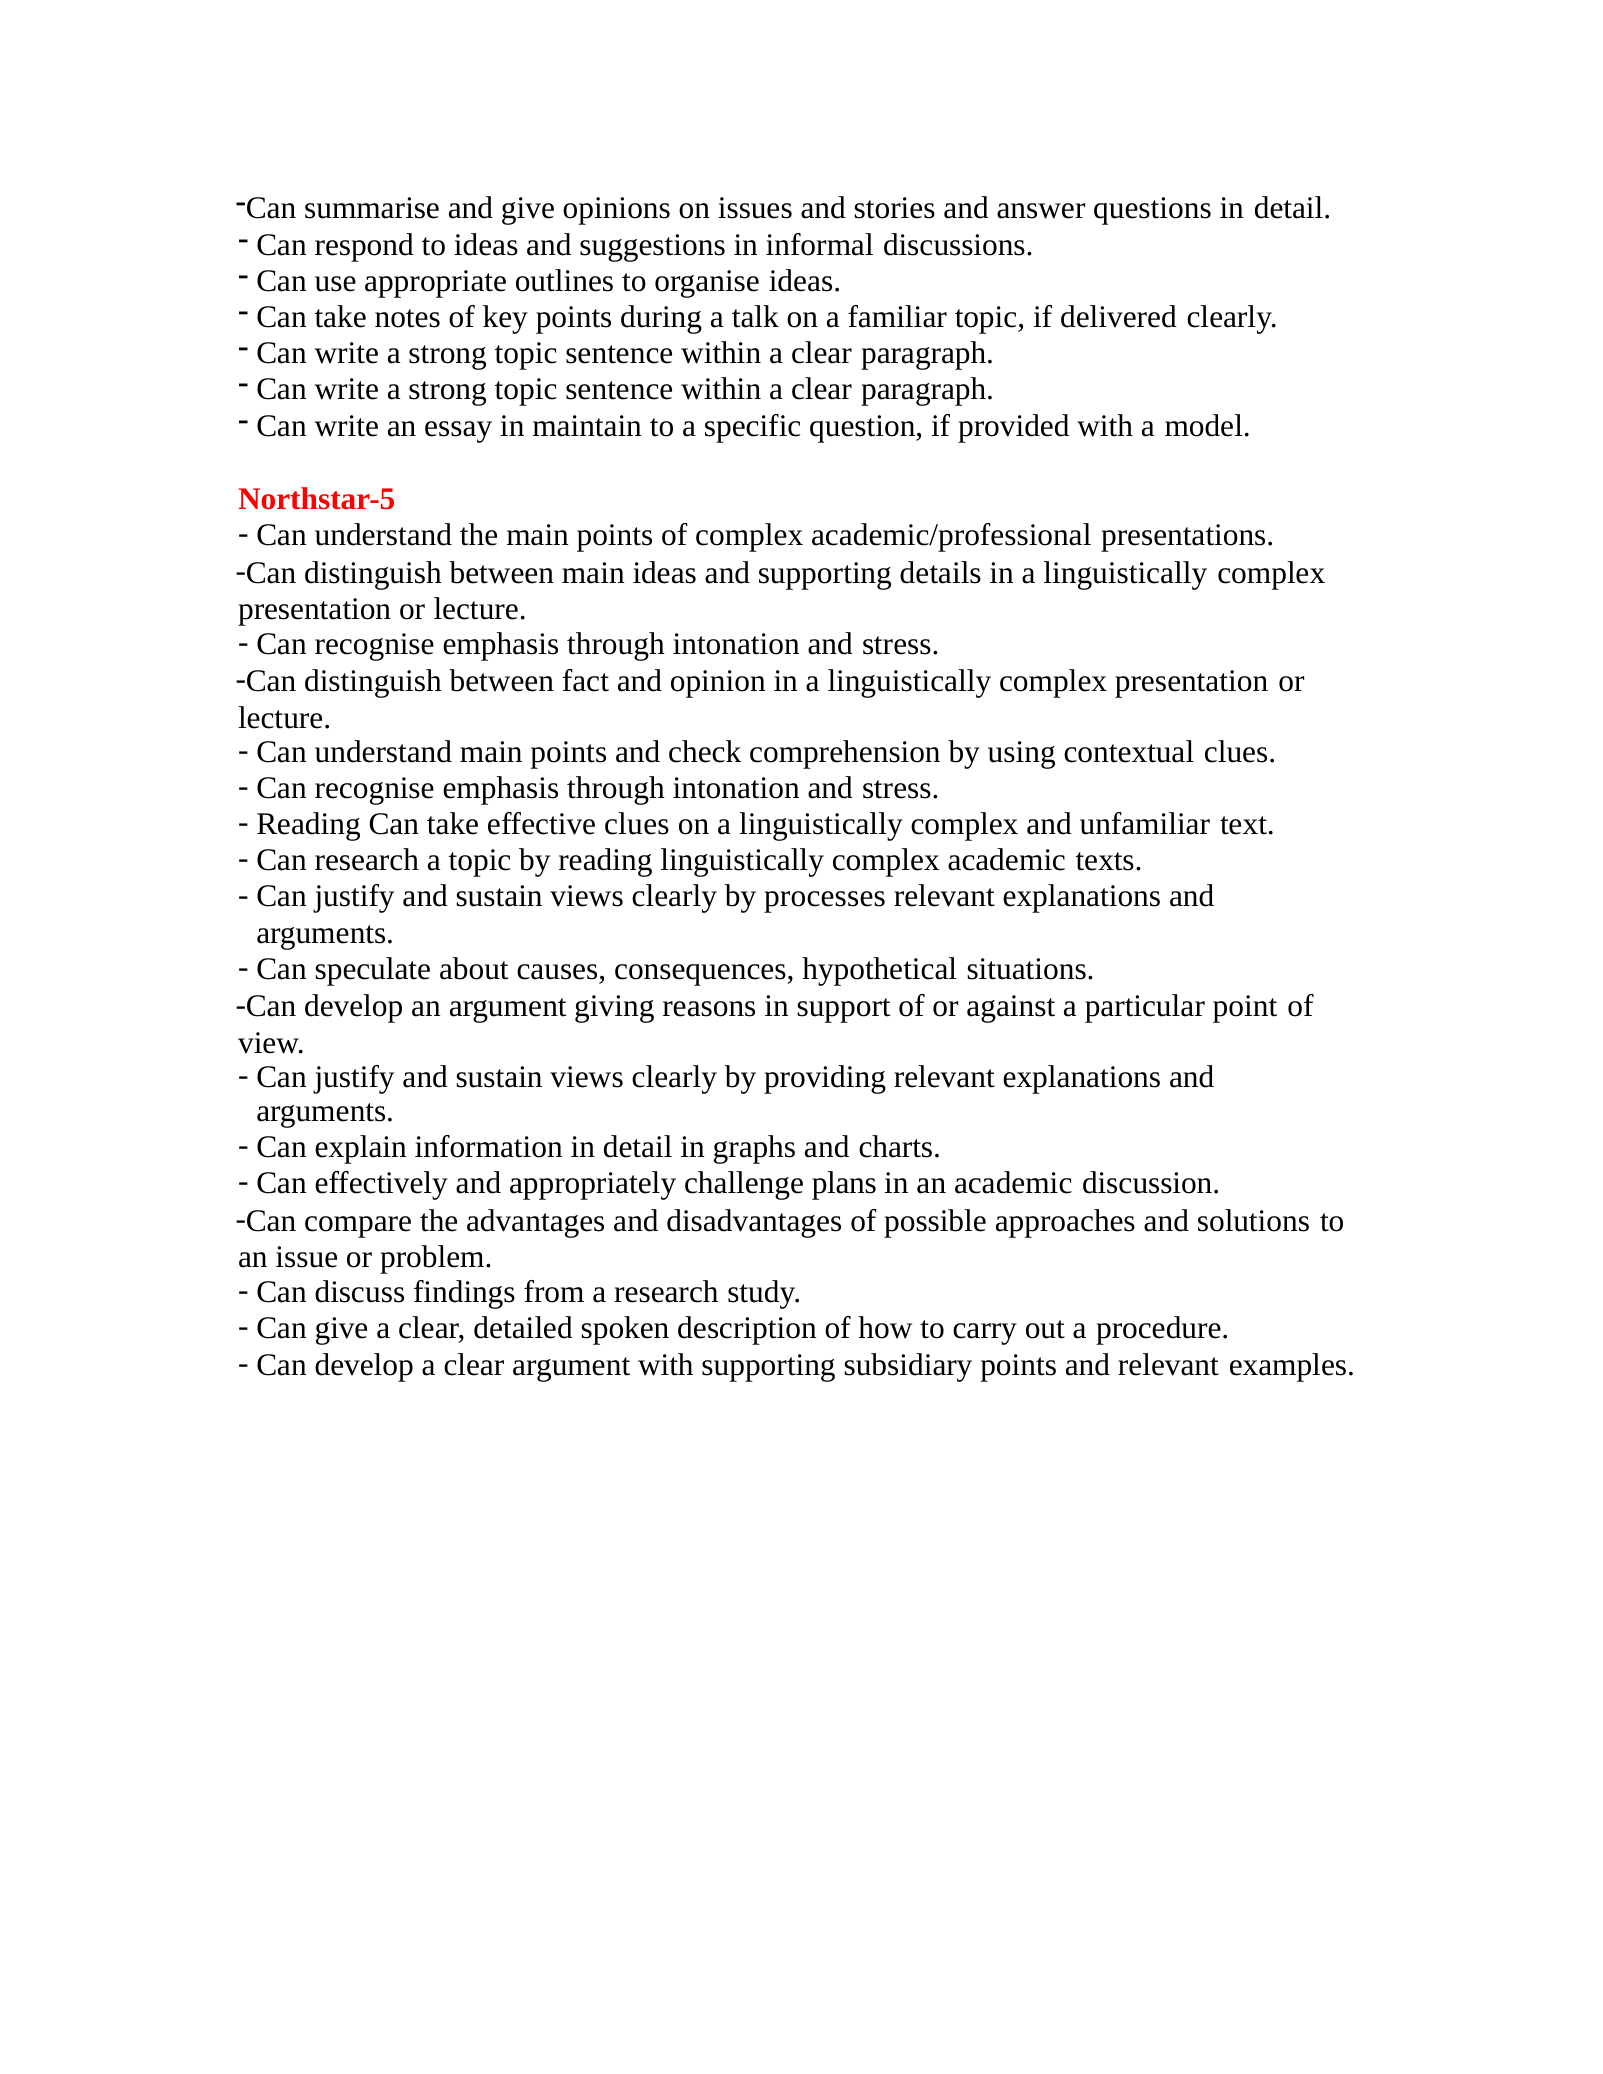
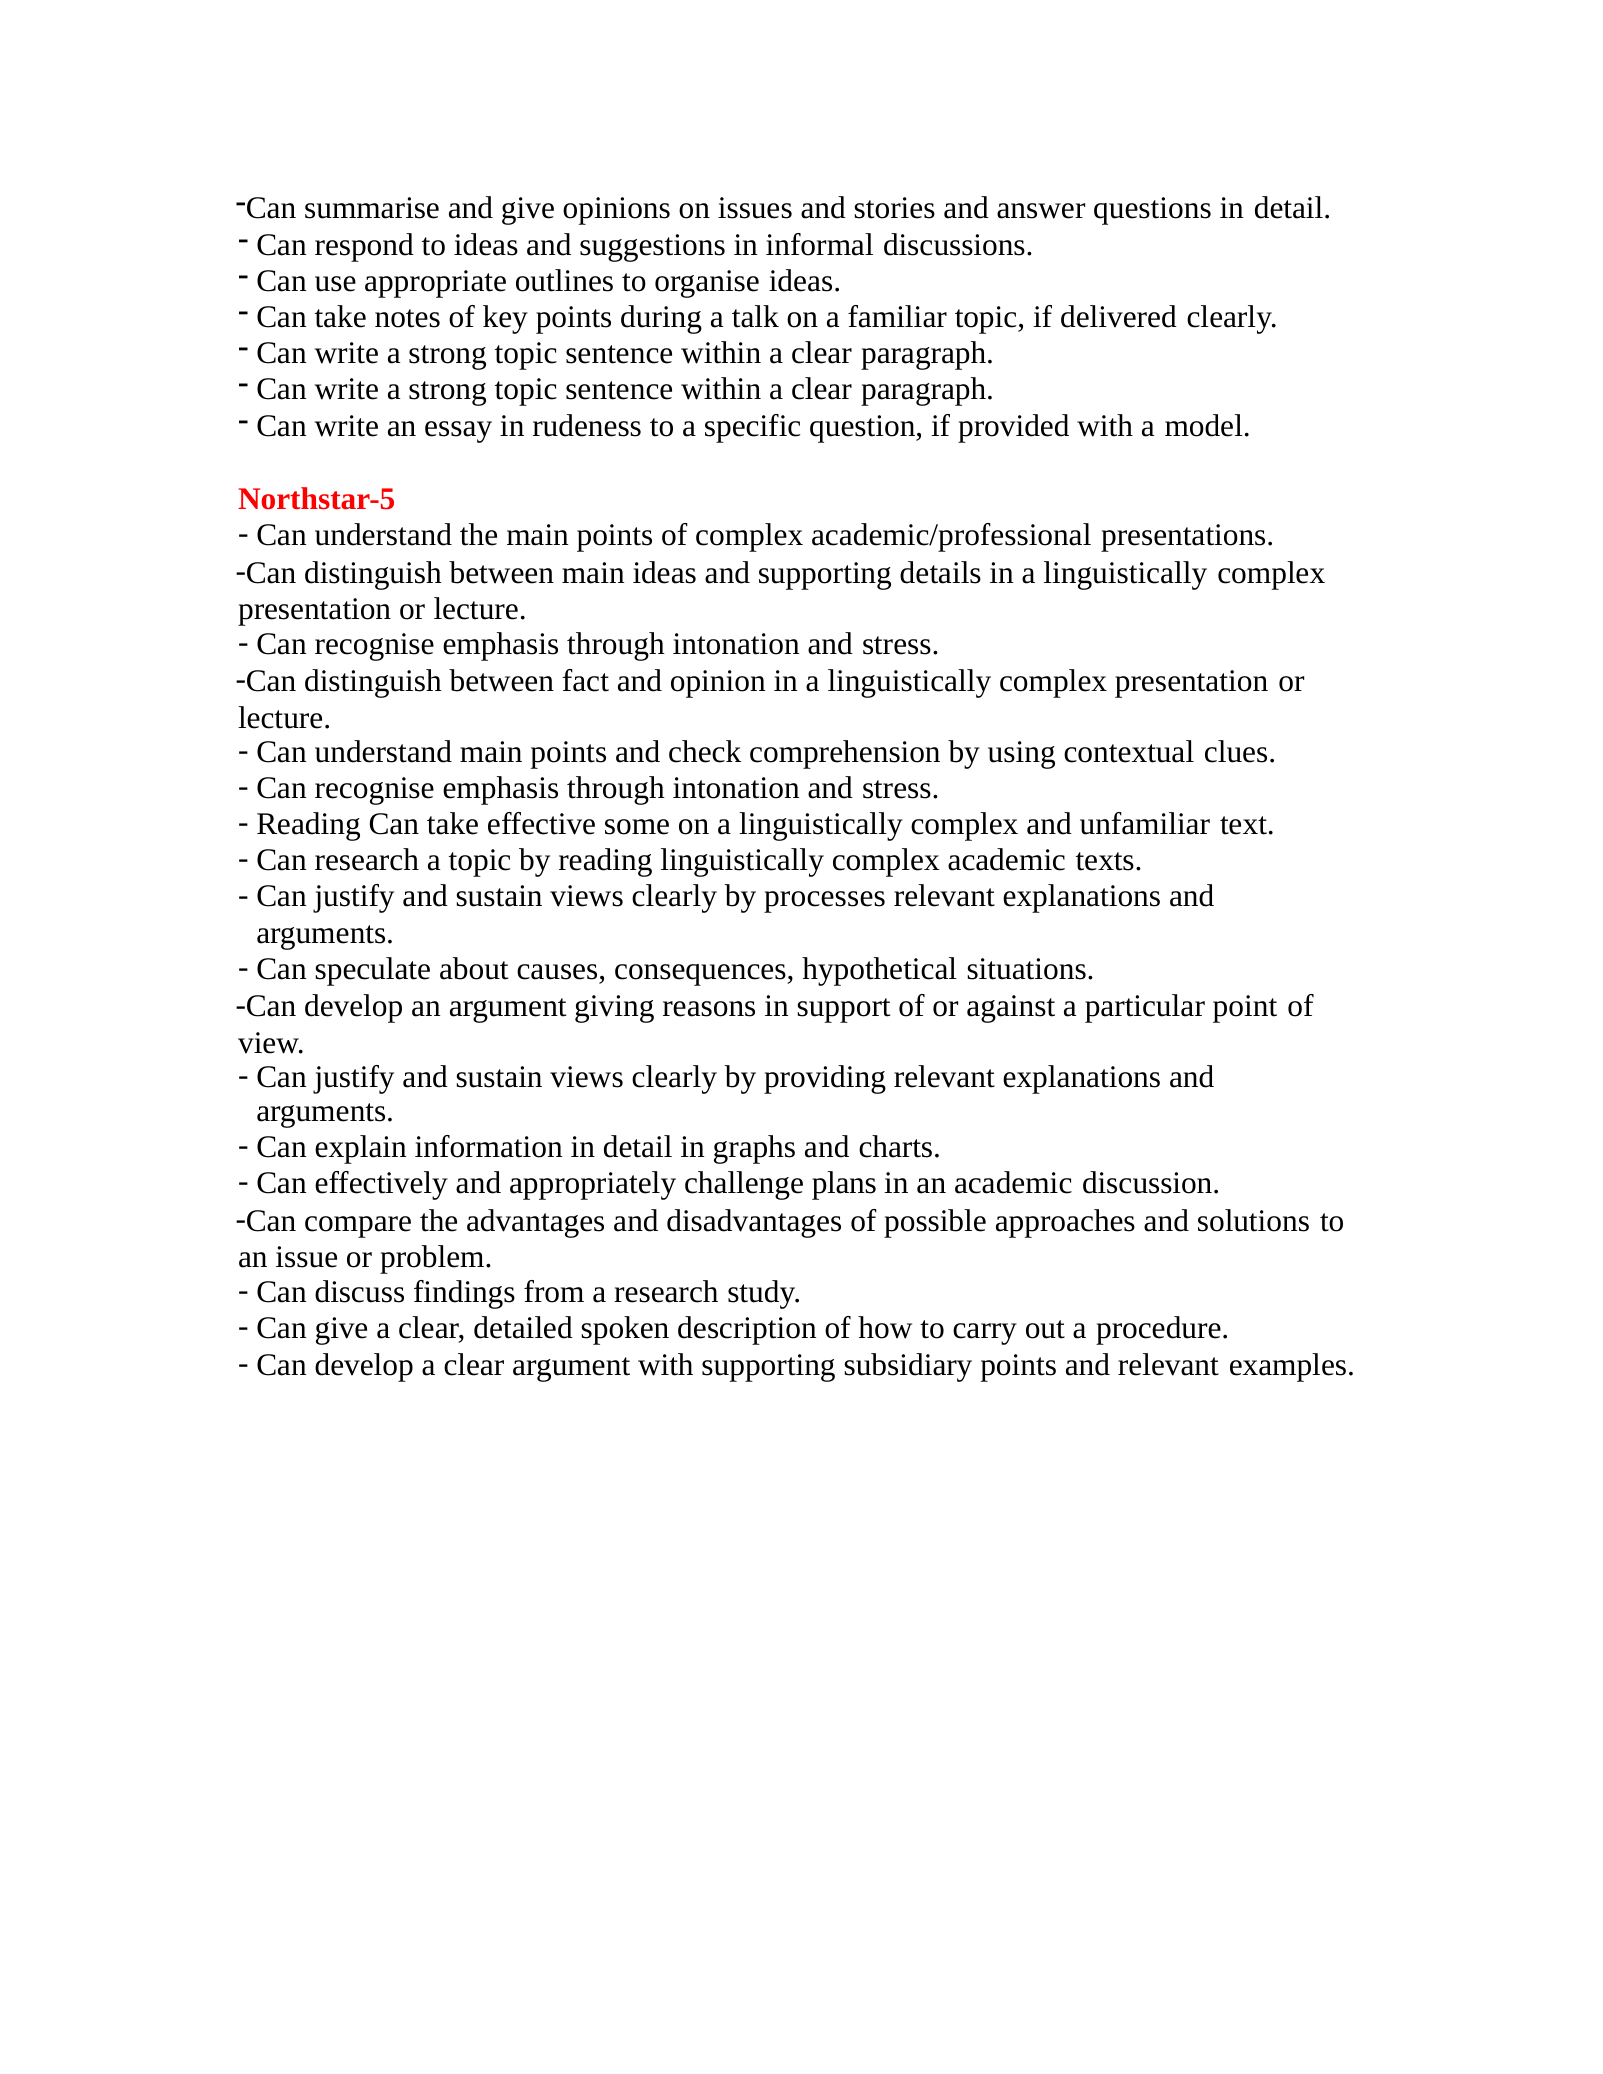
maintain: maintain -> rudeness (587, 427)
effective clues: clues -> some (637, 824)
